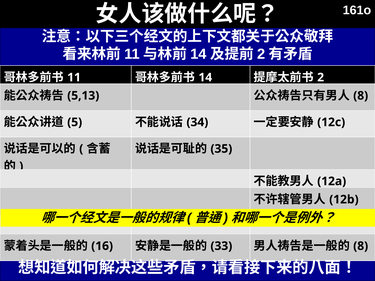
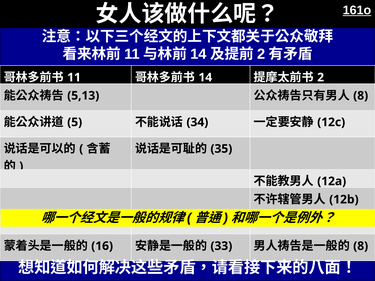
161o underline: none -> present (357, 10)
